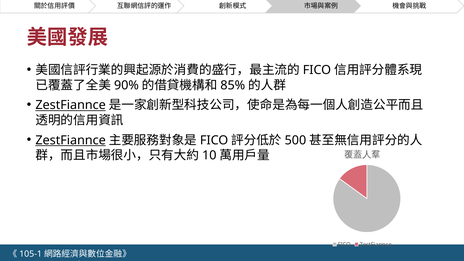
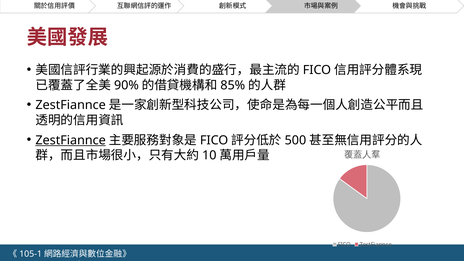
ZestFiannce underline: present -> none (71, 105)
